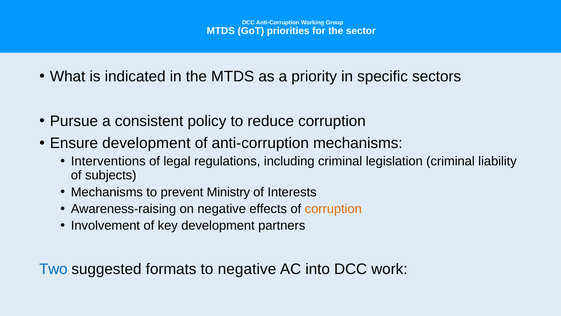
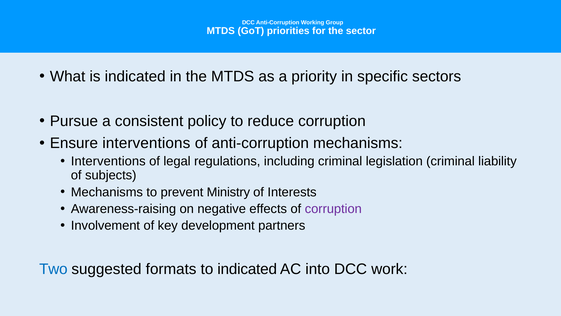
Ensure development: development -> interventions (146, 143)
corruption colour: orange -> purple (333, 209)
to negative: negative -> indicated (247, 269)
